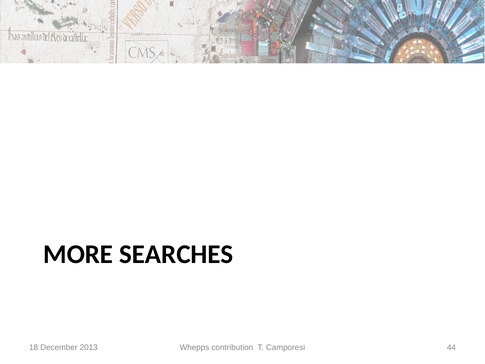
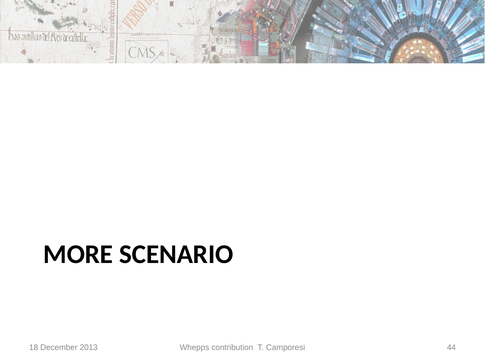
SEARCHES: SEARCHES -> SCENARIO (176, 254)
